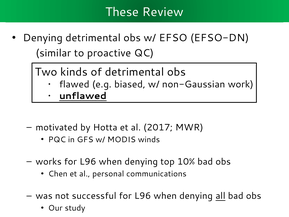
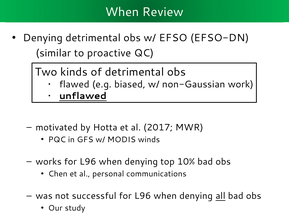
These: These -> When (122, 12)
